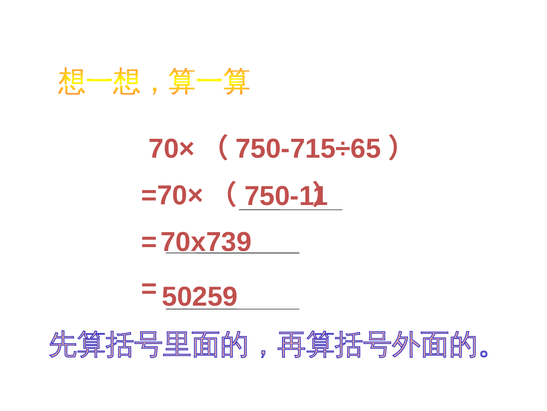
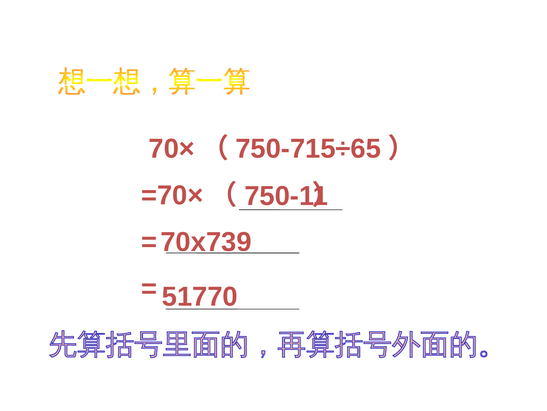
50259: 50259 -> 51770 (200, 296)
